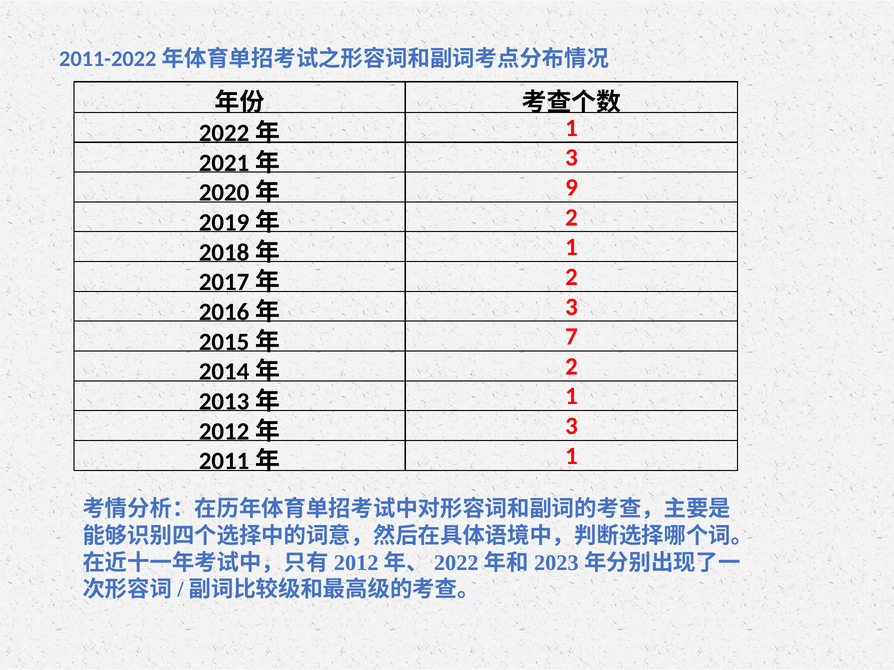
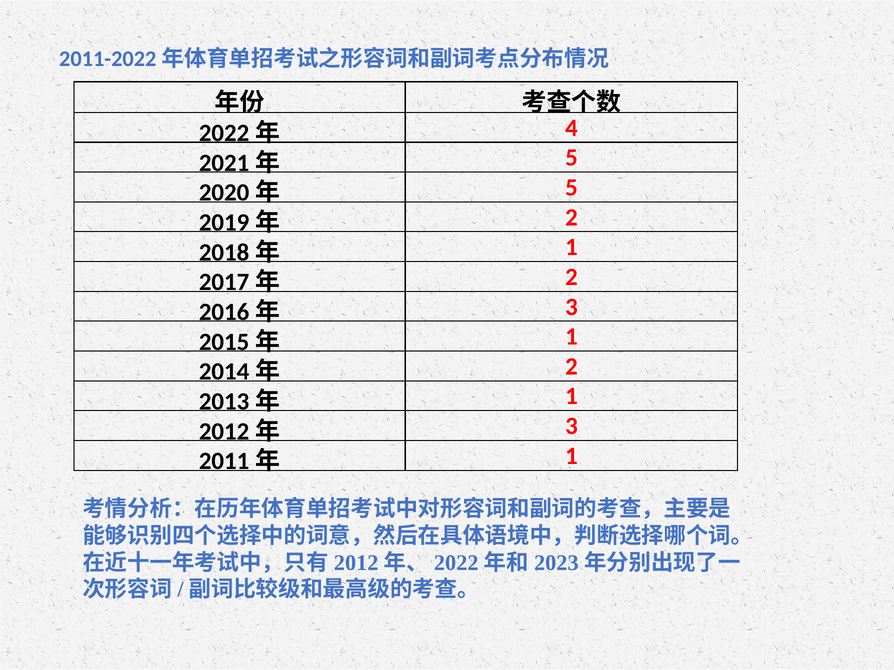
1: 1 -> 4 (571, 128)
3: 3 -> 5 (571, 158)
9: 9 -> 5 (571, 188)
7: 7 -> 1 (571, 337)
